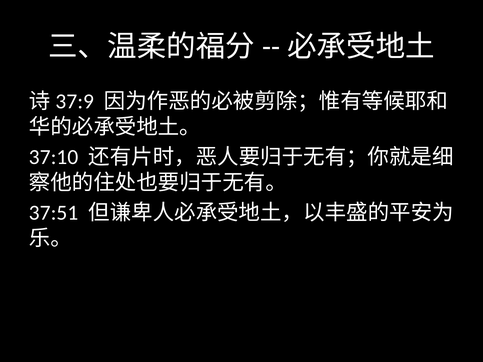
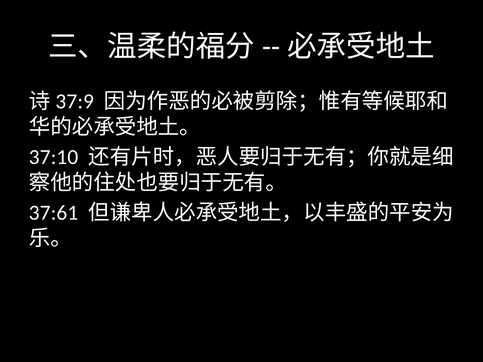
37:51: 37:51 -> 37:61 (54, 213)
